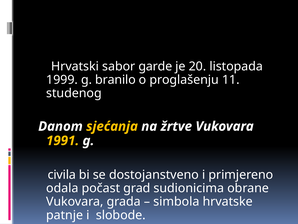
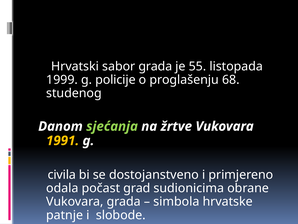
sabor garde: garde -> grada (155, 66)
20: 20 -> 55 (197, 66)
branilo: branilo -> policije (115, 80)
11: 11 -> 68 (231, 80)
sjećanja colour: yellow -> light green (112, 126)
